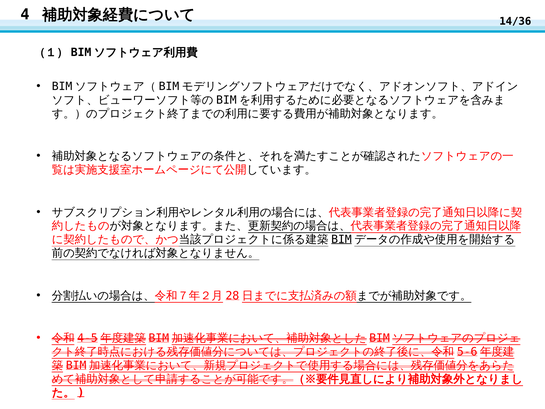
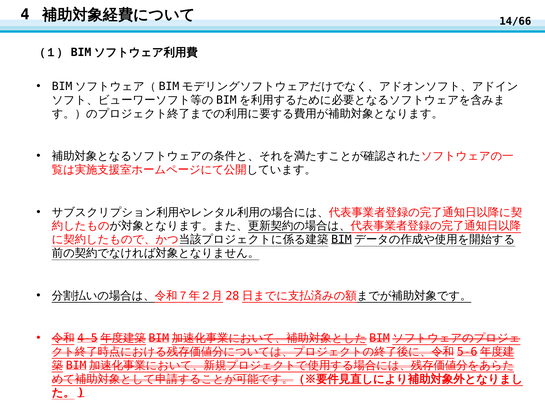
14/36: 14/36 -> 14/66 (515, 21)
